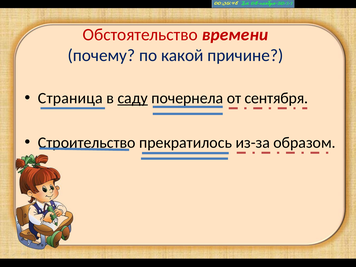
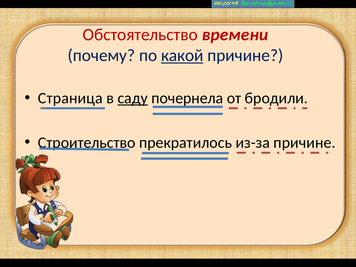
какой underline: none -> present (182, 55)
сентября: сентября -> бродили (276, 98)
из-за образом: образом -> причине (304, 143)
